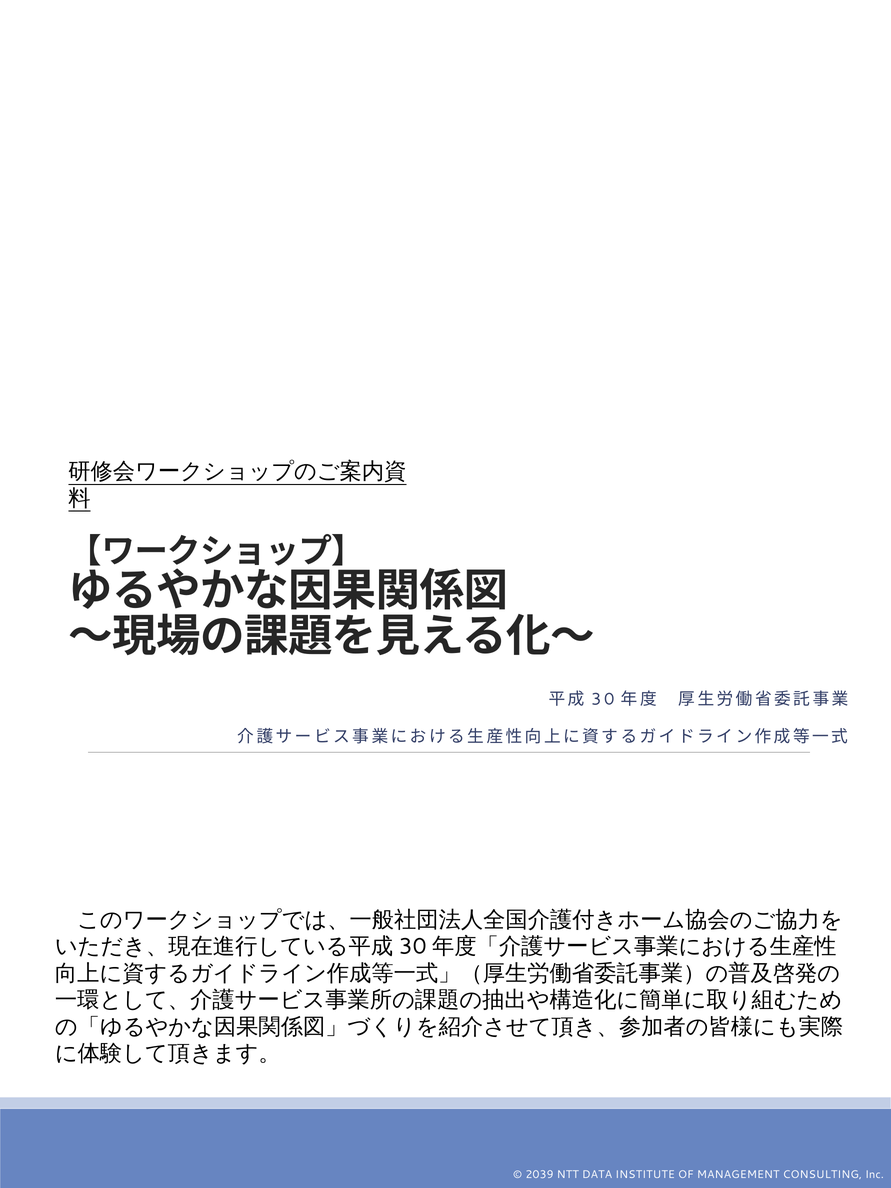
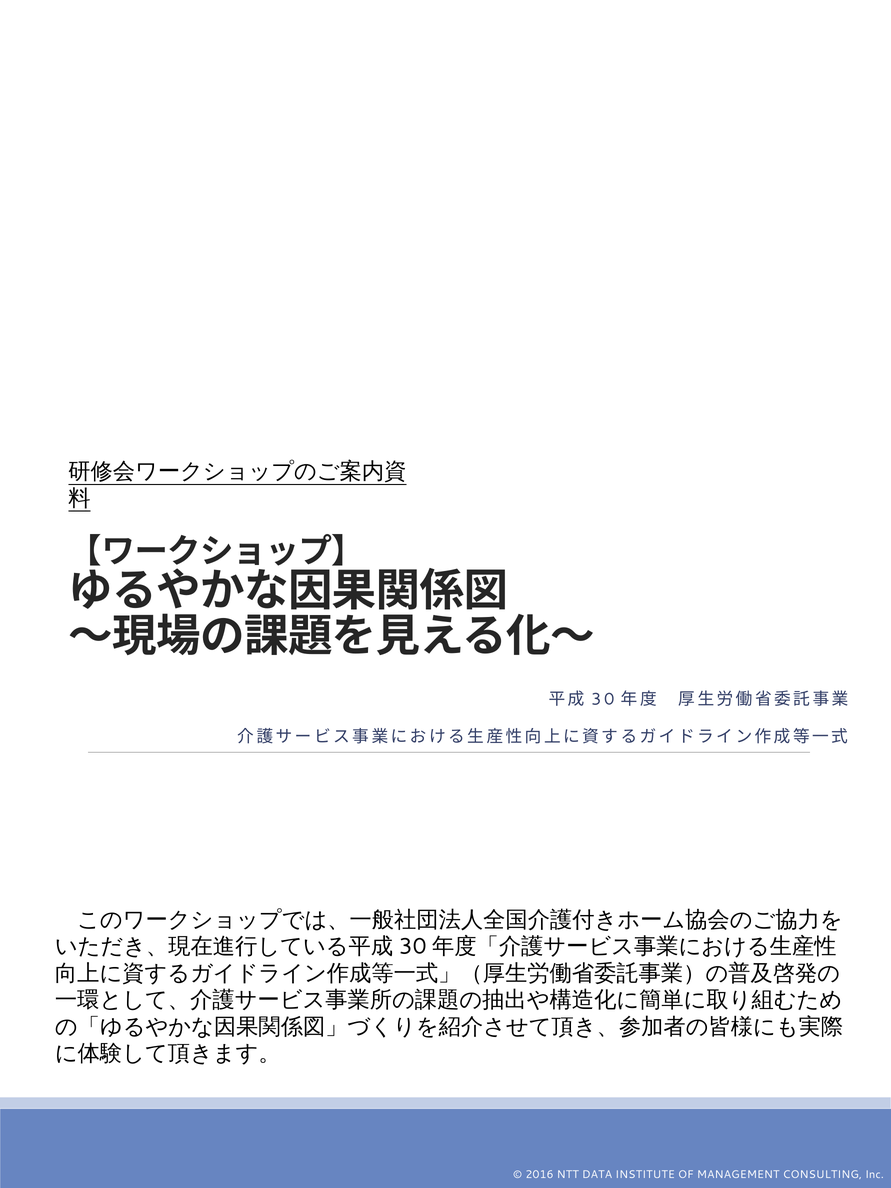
2039: 2039 -> 2016 (540, 1175)
